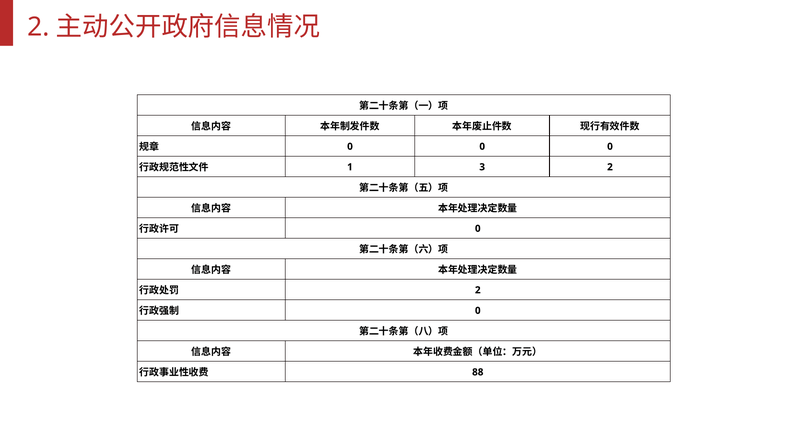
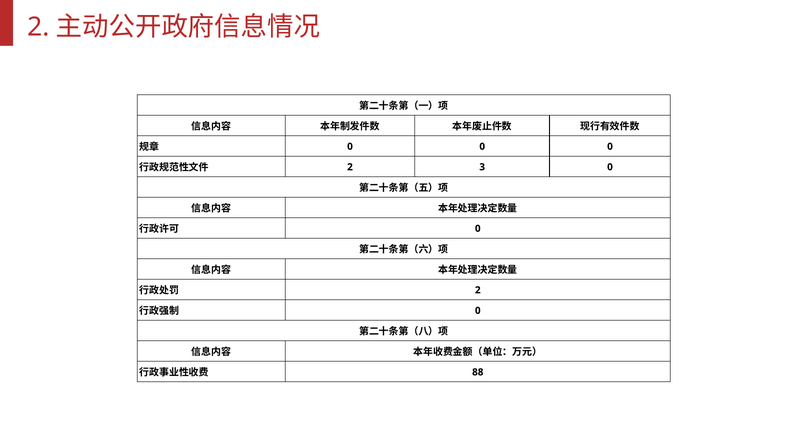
1: 1 -> 2 (350, 167)
3 2: 2 -> 0 (610, 167)
